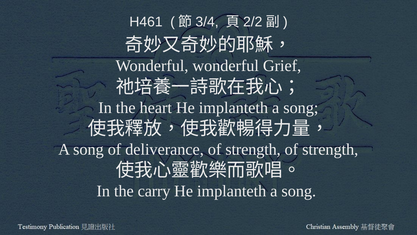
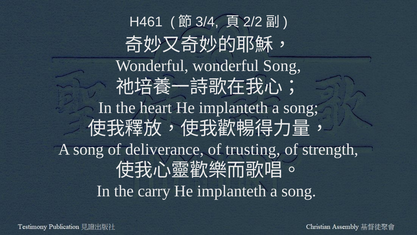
wonderful Grief: Grief -> Song (282, 66)
deliverance of strength: strength -> trusting (253, 149)
